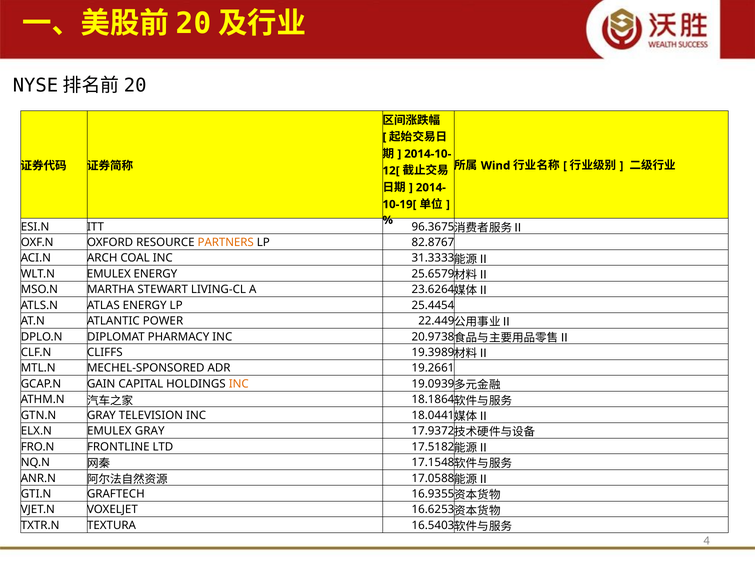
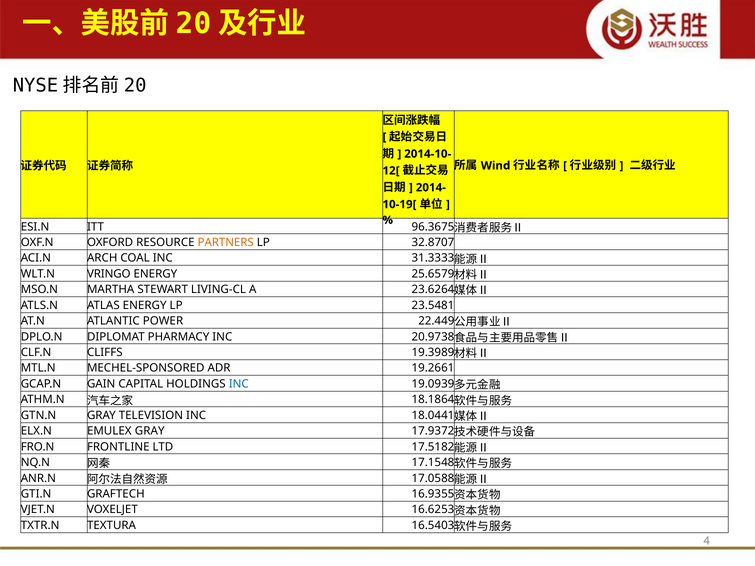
82.8767: 82.8767 -> 32.8707 (433, 243)
WLT.N EMULEX: EMULEX -> VRINGO (109, 274)
25.4454: 25.4454 -> 23.5481 (433, 305)
INC colour: orange -> blue (239, 384)
